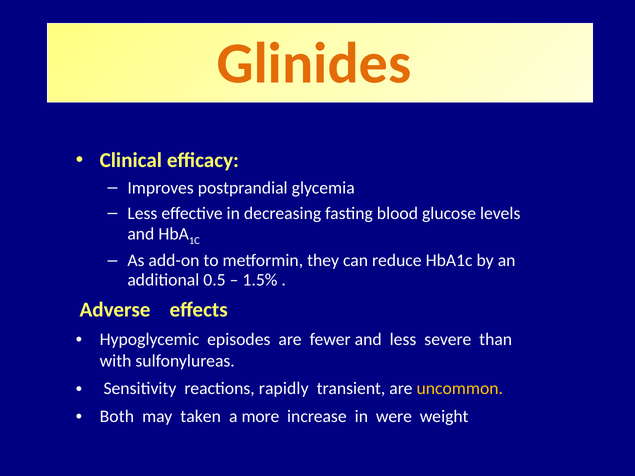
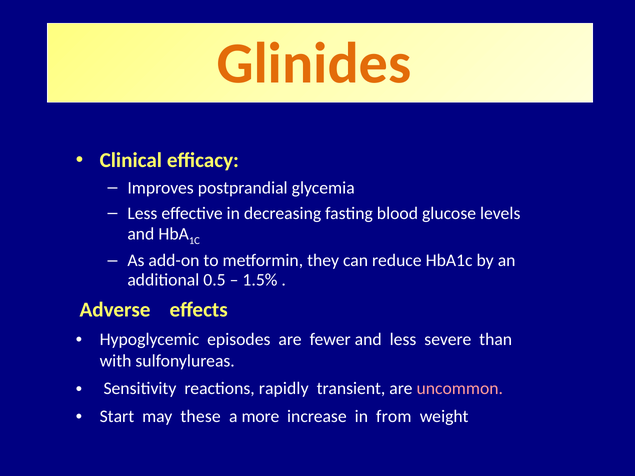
uncommon colour: yellow -> pink (460, 389)
Both: Both -> Start (117, 416)
taken: taken -> these (201, 416)
were: were -> from (394, 416)
